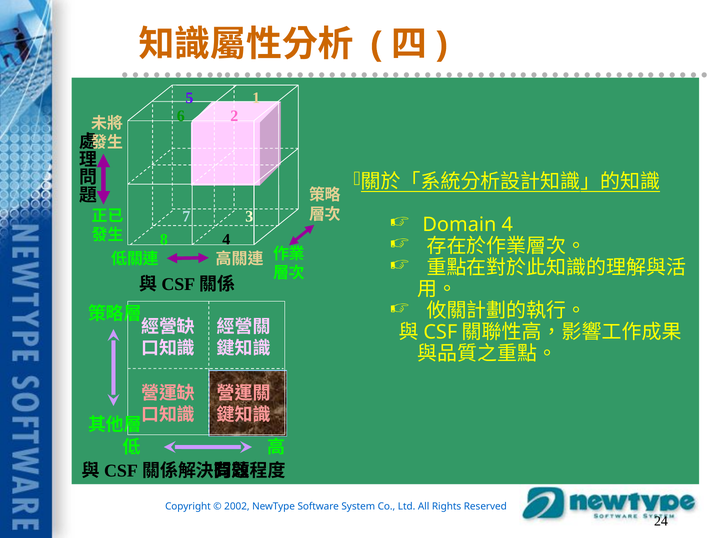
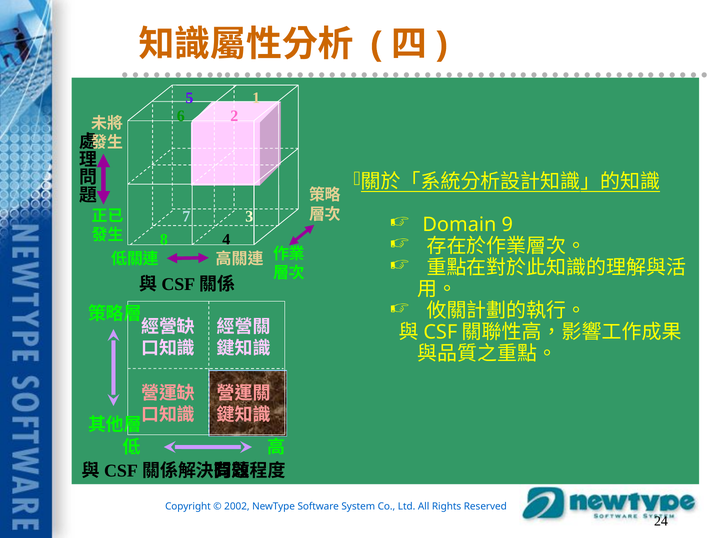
Domain 4: 4 -> 9 (507, 225)
